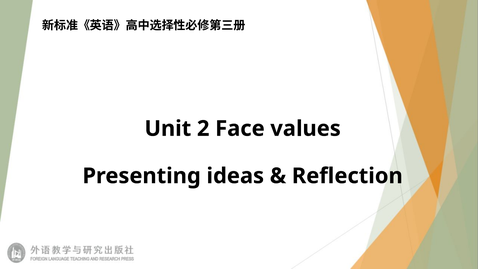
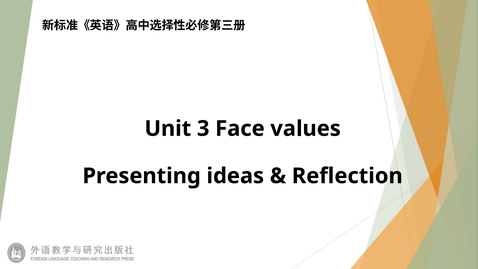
2: 2 -> 3 (203, 129)
